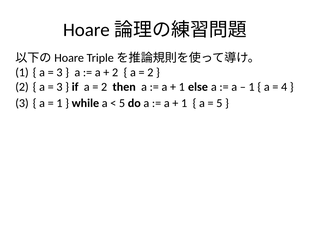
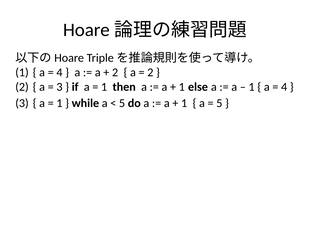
3: 3 -> 4 (59, 73)
2: 2 -> 1 (104, 87)
